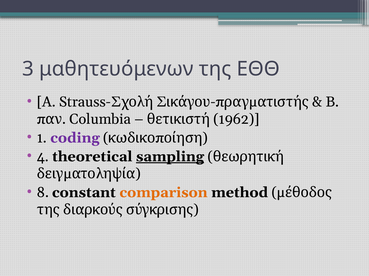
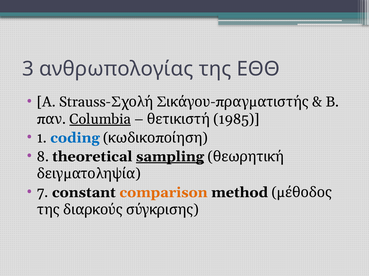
μαθητευόμενων: μαθητευόμενων -> ανθρωπολογίας (116, 69)
Columbia underline: none -> present (100, 119)
1962: 1962 -> 1985 (236, 119)
coding colour: purple -> blue (75, 138)
4: 4 -> 8 (43, 157)
8: 8 -> 7 (43, 193)
